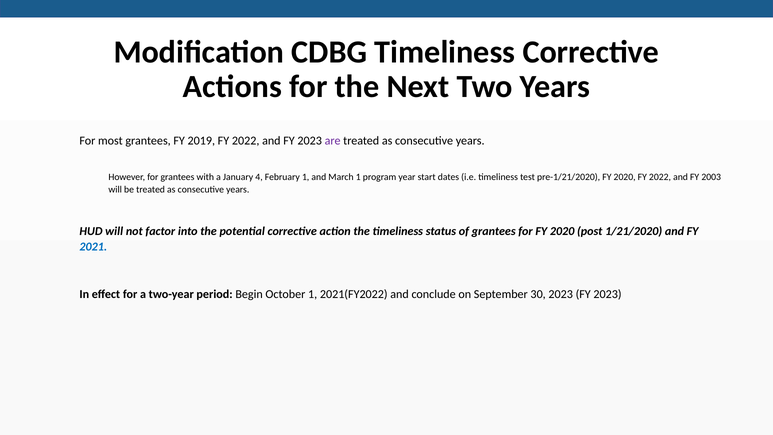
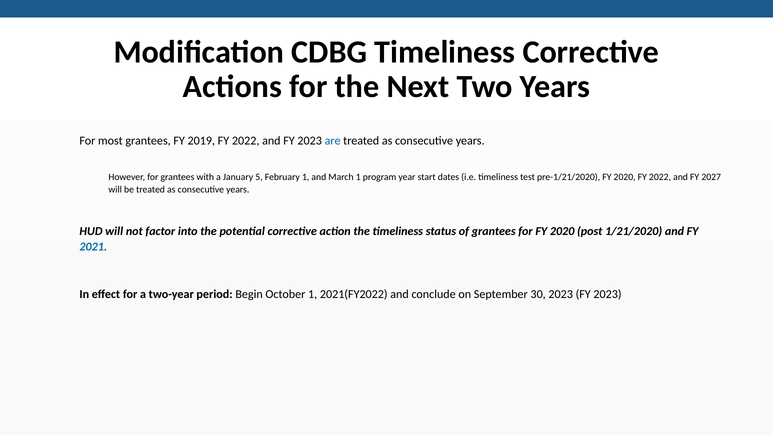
are colour: purple -> blue (333, 141)
4: 4 -> 5 (259, 177)
2003: 2003 -> 2027 (711, 177)
